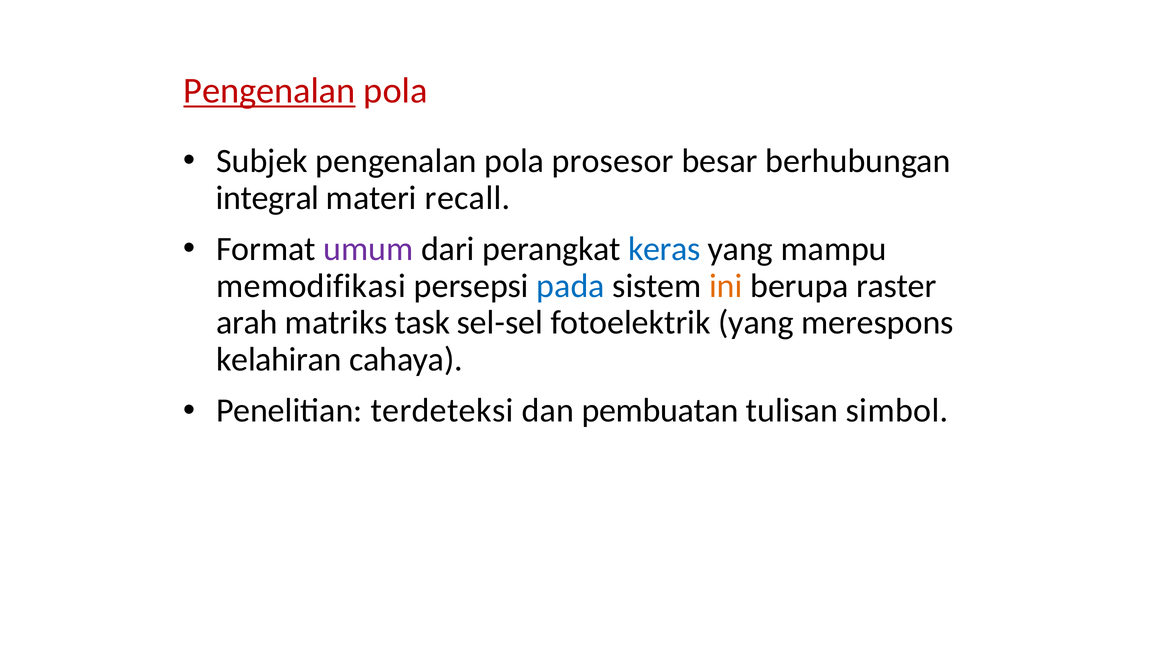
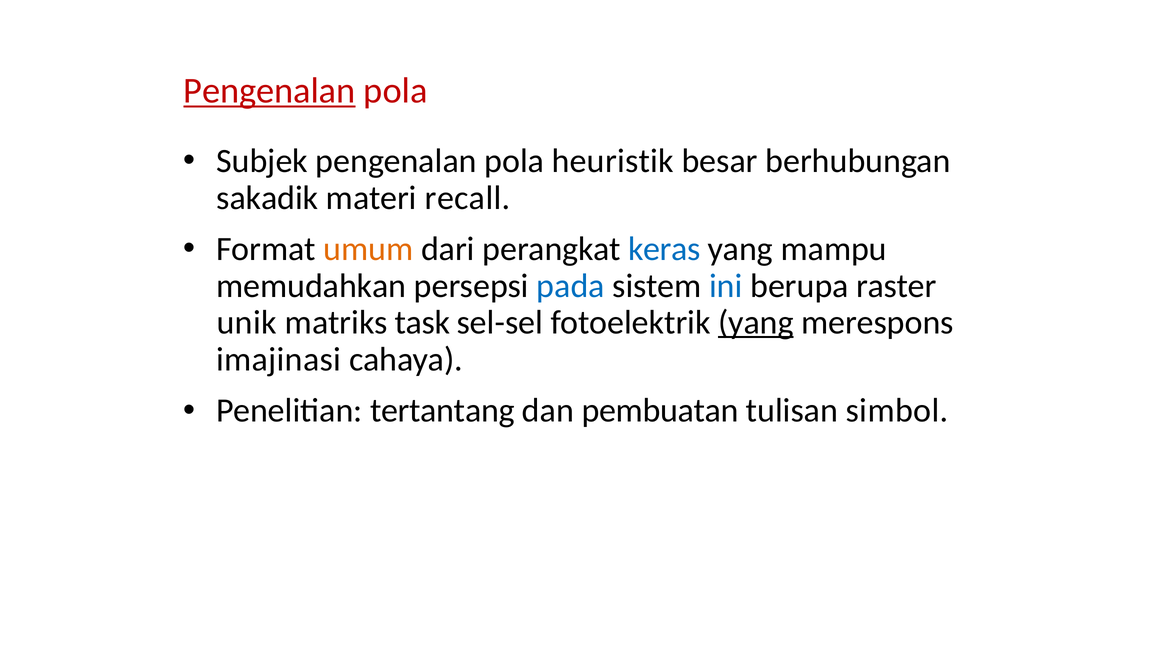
prosesor: prosesor -> heuristik (613, 161)
integral: integral -> sakadik (267, 198)
umum colour: purple -> orange (368, 249)
memodifikasi: memodifikasi -> memudahkan (311, 286)
ini colour: orange -> blue (726, 286)
arah: arah -> unik (247, 323)
yang underline: none -> present (756, 323)
kelahiran: kelahiran -> imajinasi (279, 360)
terdeteksi: terdeteksi -> tertantang (442, 411)
